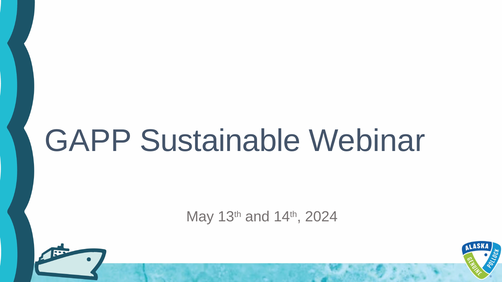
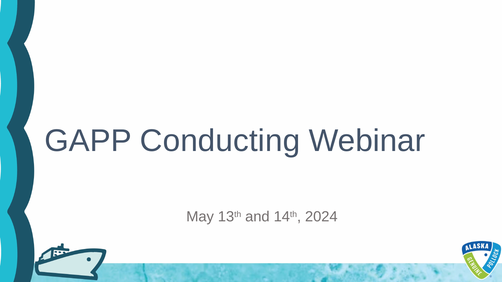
Sustainable: Sustainable -> Conducting (220, 141)
